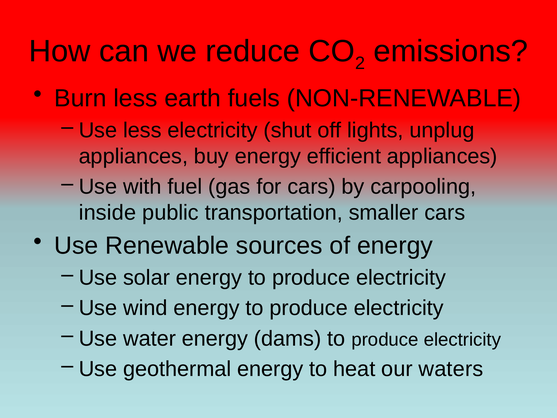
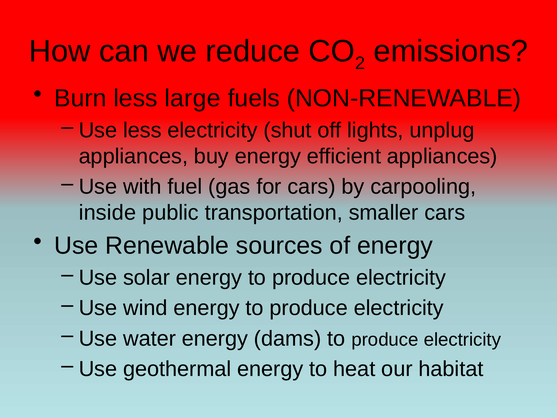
earth: earth -> large (193, 98)
waters: waters -> habitat (451, 369)
